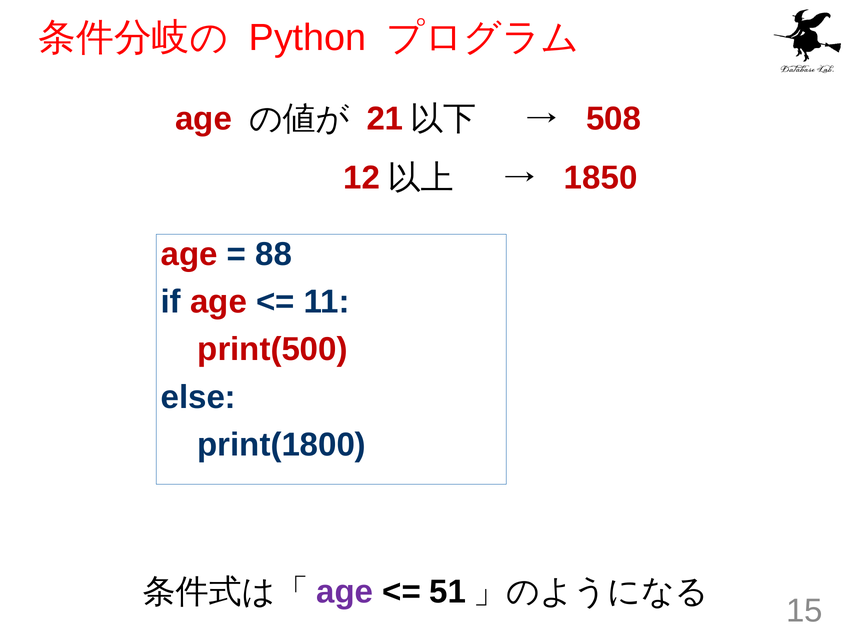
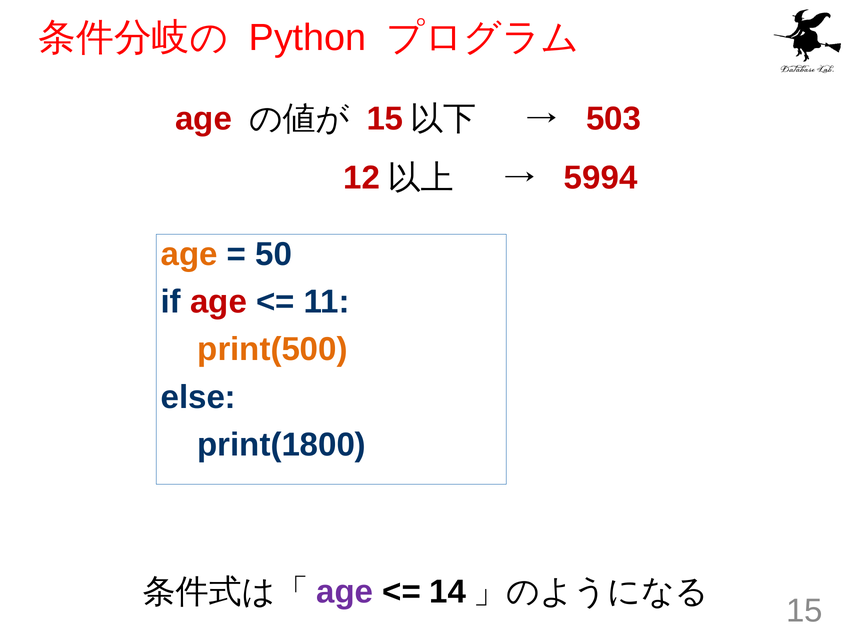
21: 21 -> 15 (385, 118)
508: 508 -> 503 (614, 118)
1850: 1850 -> 5994 (601, 178)
age colour: red -> orange (189, 254)
88: 88 -> 50 (274, 254)
print(500 colour: red -> orange (272, 349)
51: 51 -> 14 (448, 591)
